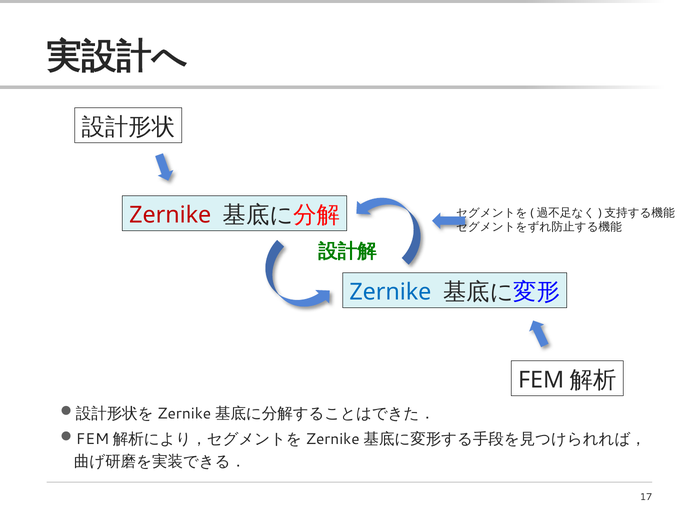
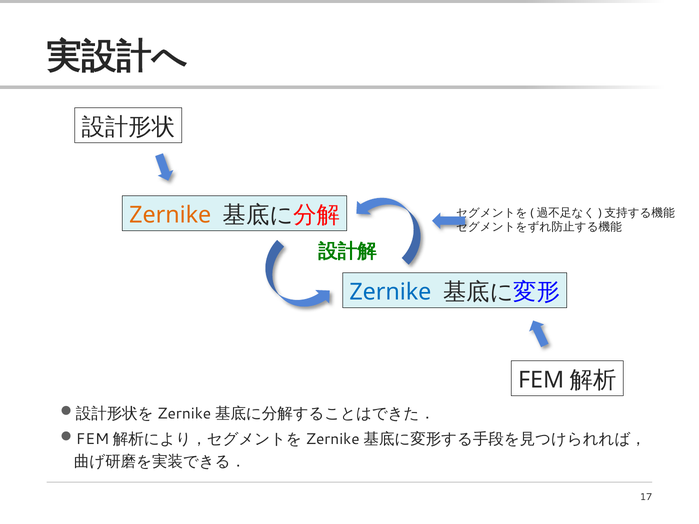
Zernike colour: red -> orange (170, 215)
